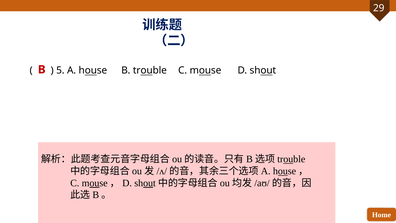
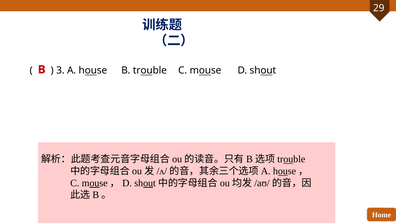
5: 5 -> 3 (60, 70)
